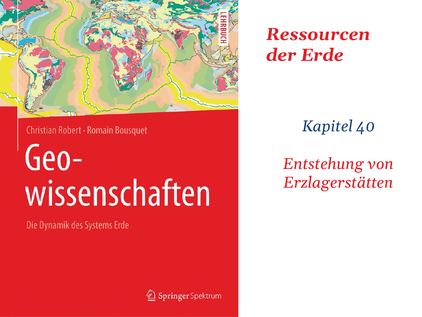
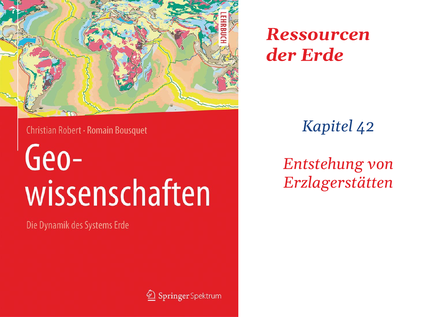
40: 40 -> 42 (366, 126)
